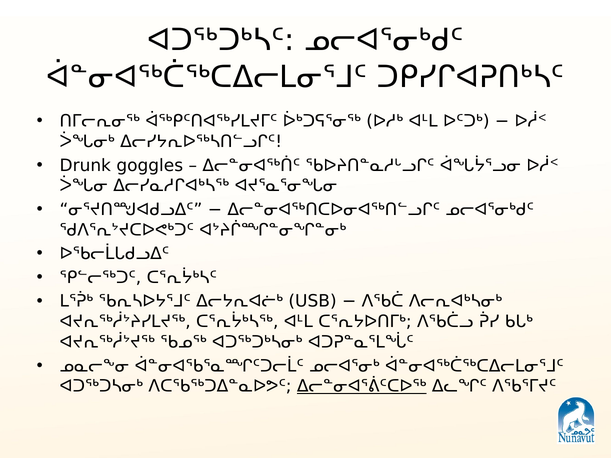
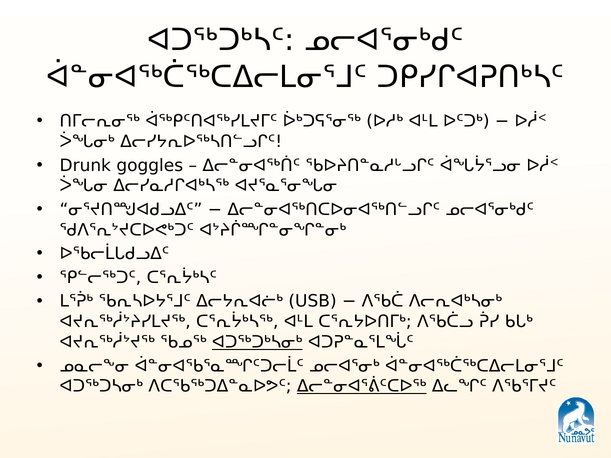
ᐊᑐᖅᑐᒃᓴᓂᒃ underline: none -> present (257, 342)
